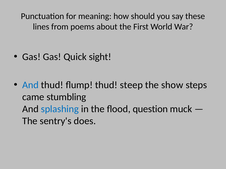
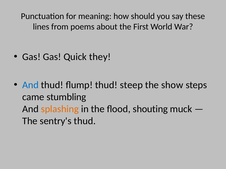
sight: sight -> they (100, 57)
splashing colour: blue -> orange (60, 109)
question: question -> shouting (150, 109)
sentry's does: does -> thud (85, 121)
